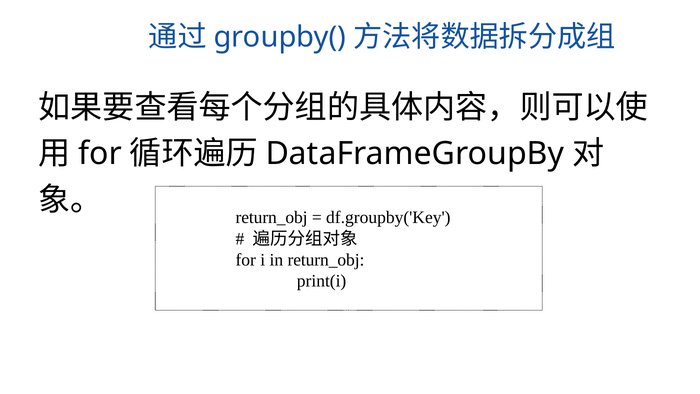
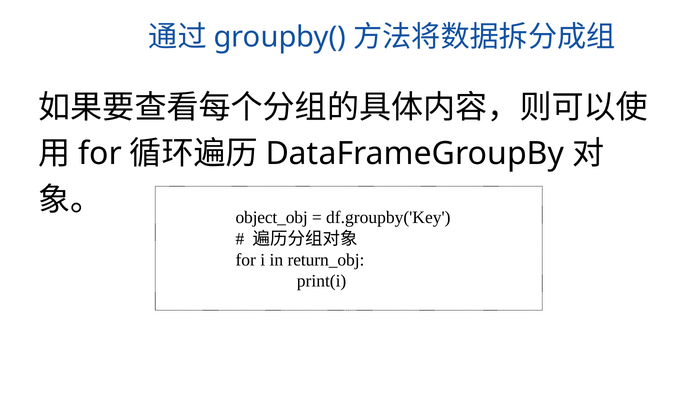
return_obj: return_obj -> object_obj (272, 218)
